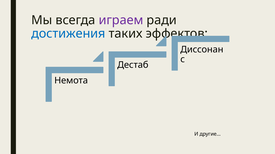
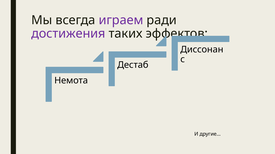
достижения colour: blue -> purple (68, 34)
